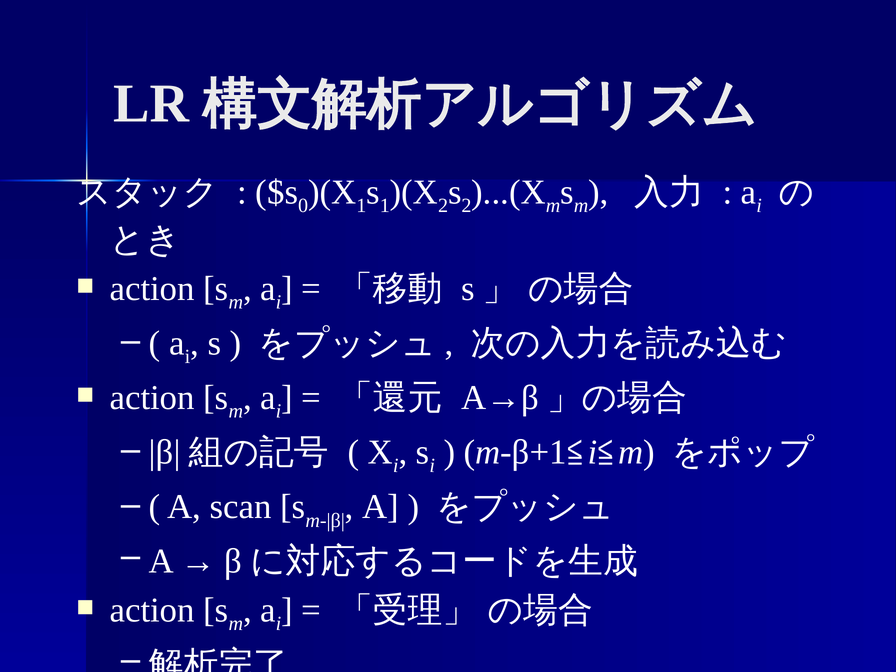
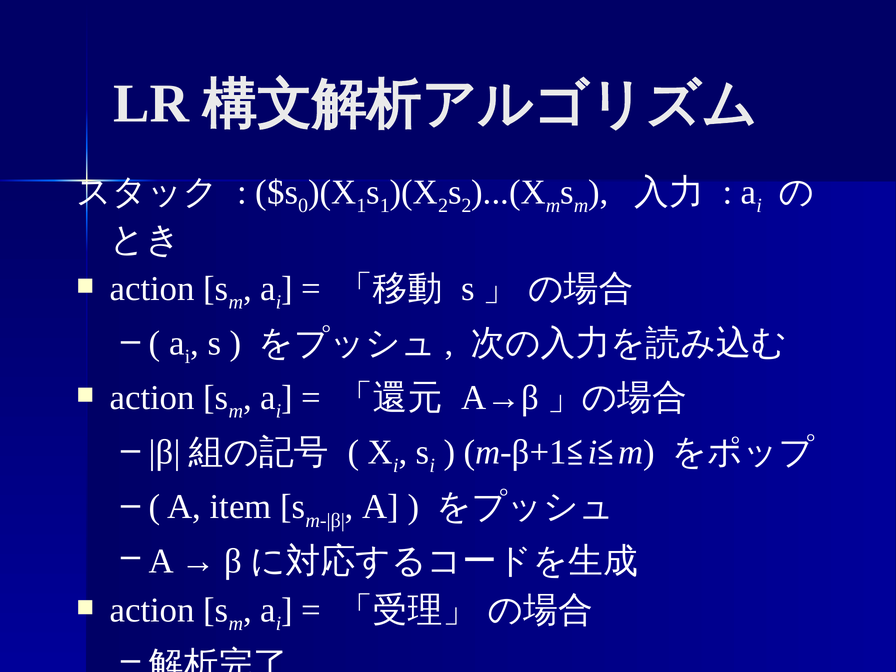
scan: scan -> item (241, 507)
